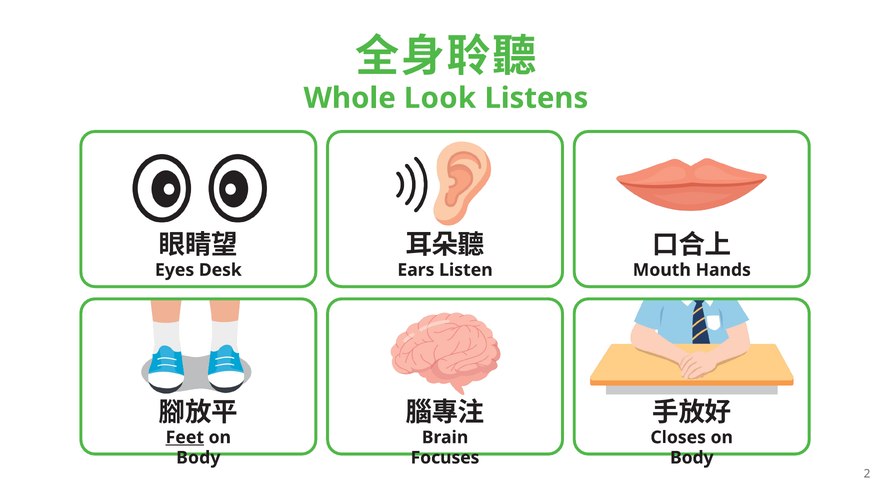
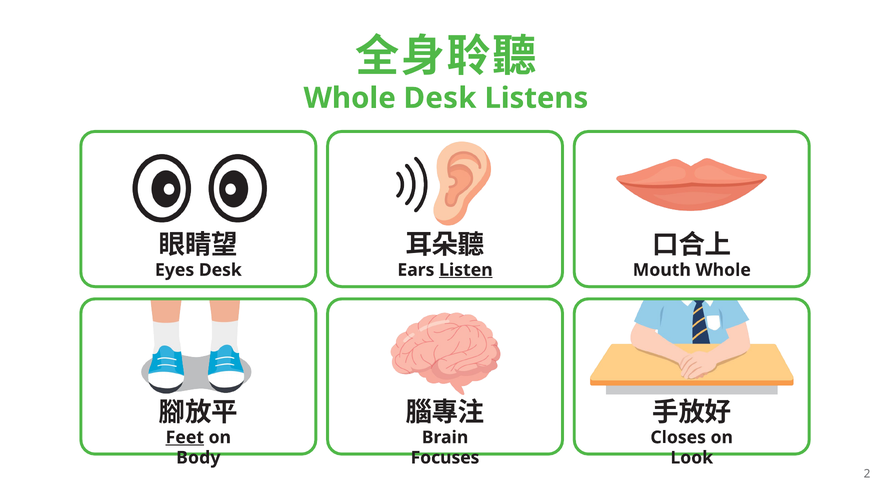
Whole Look: Look -> Desk (440, 98)
Listen underline: none -> present (466, 270)
Mouth Hands: Hands -> Whole (723, 270)
Body: Body -> Look (692, 458)
